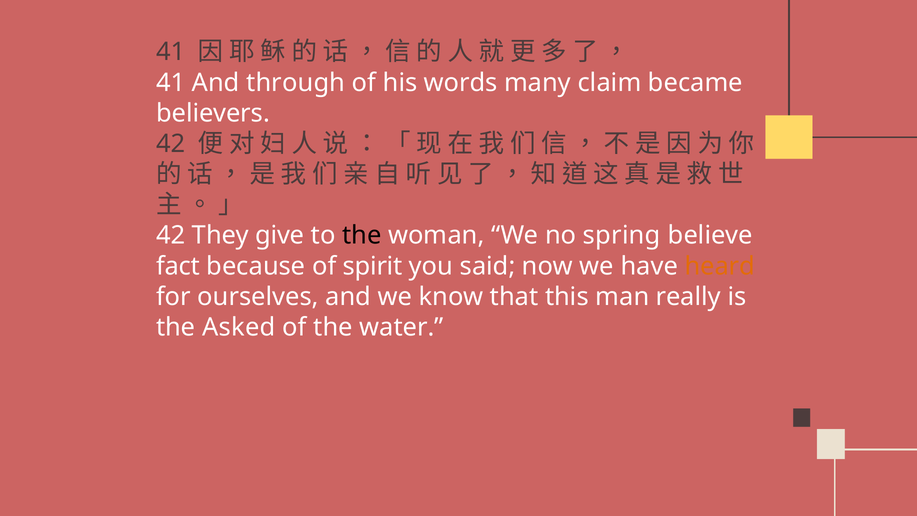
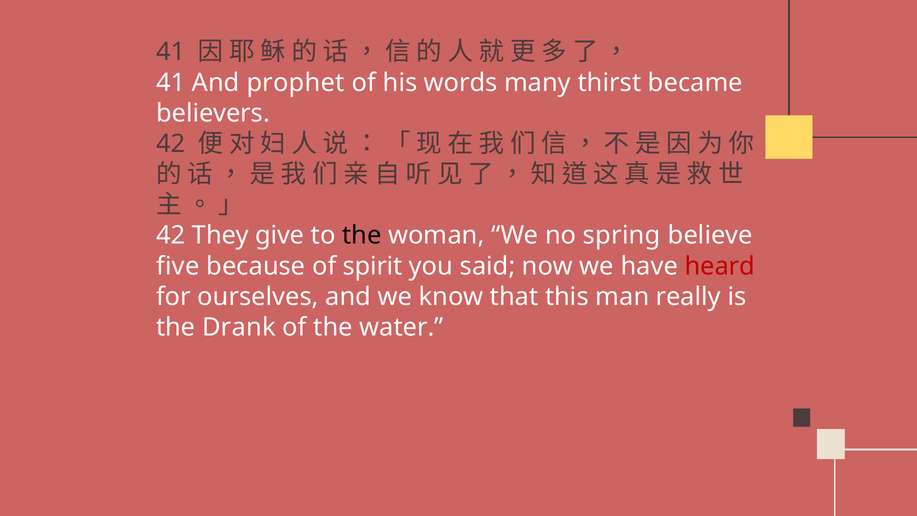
through: through -> prophet (296, 83)
claim: claim -> thirst (610, 83)
fact: fact -> five (178, 266)
heard colour: orange -> red (720, 266)
Asked: Asked -> Drank (239, 327)
